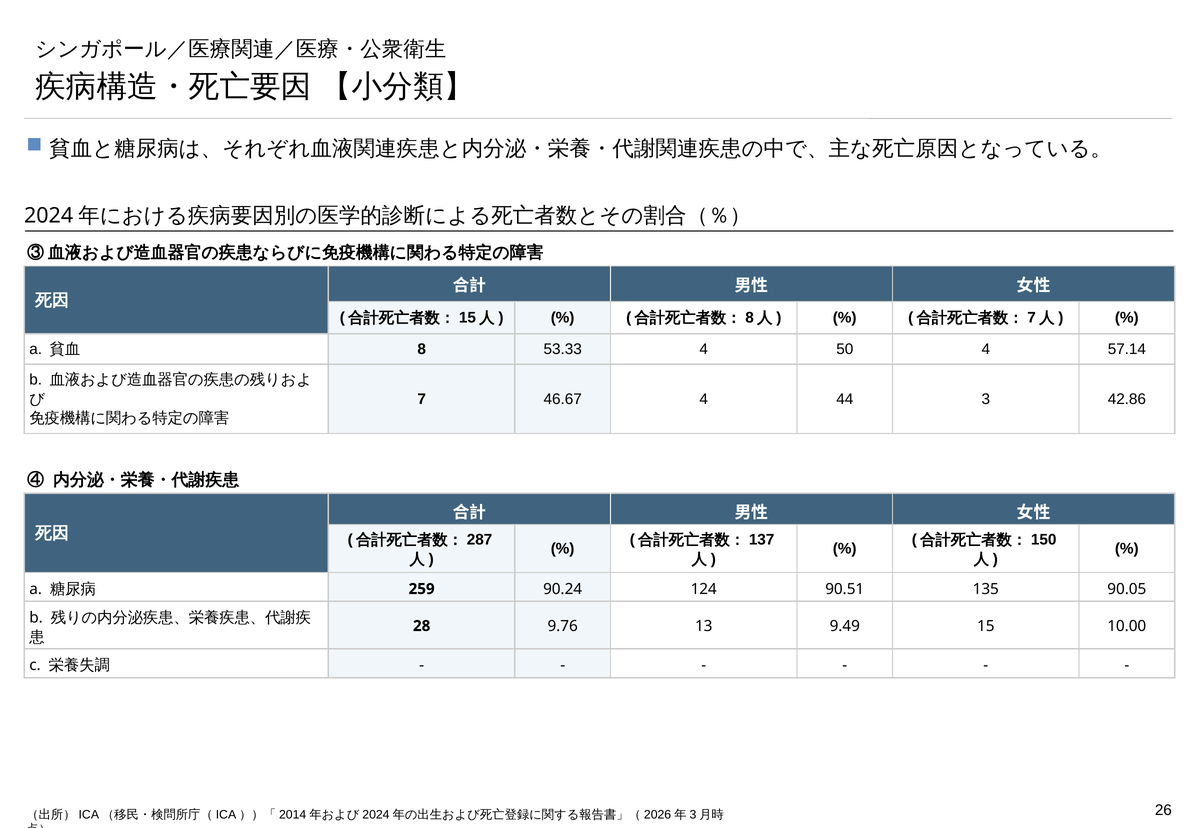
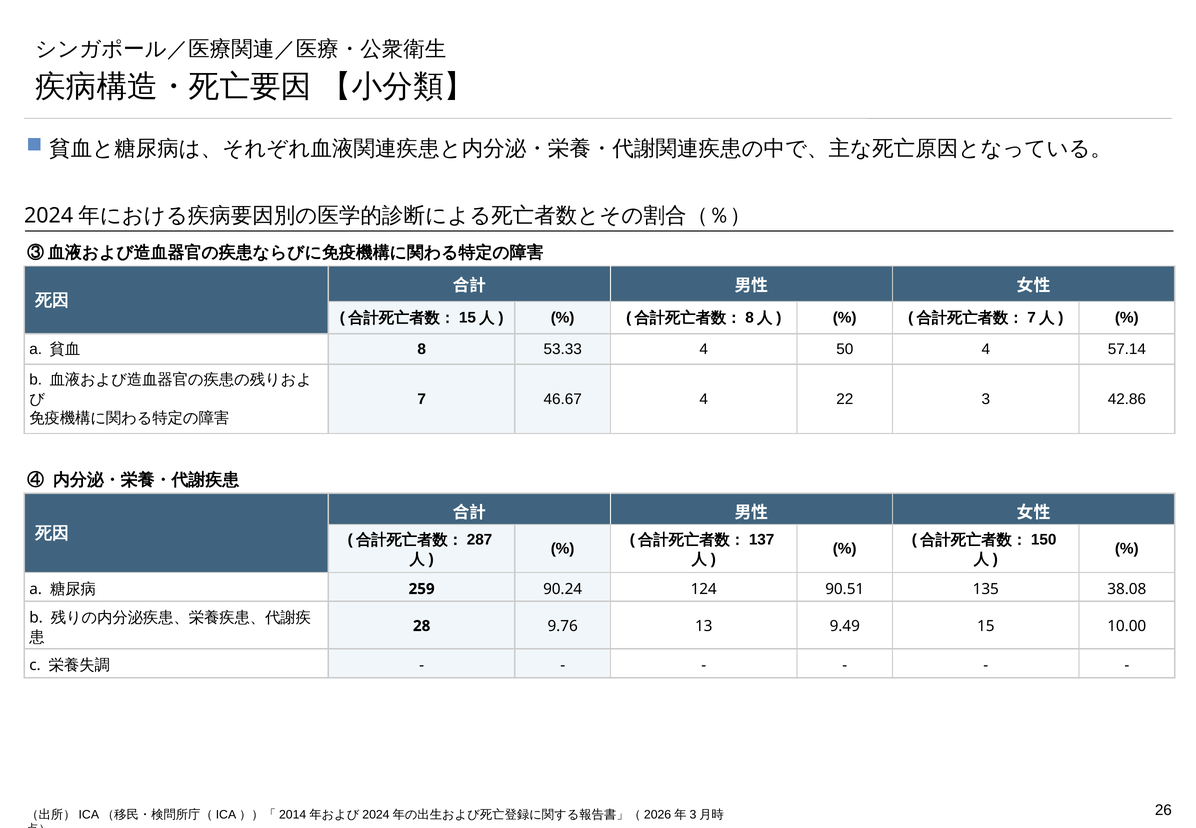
44: 44 -> 22 (845, 399)
90.05: 90.05 -> 38.08 (1127, 589)
